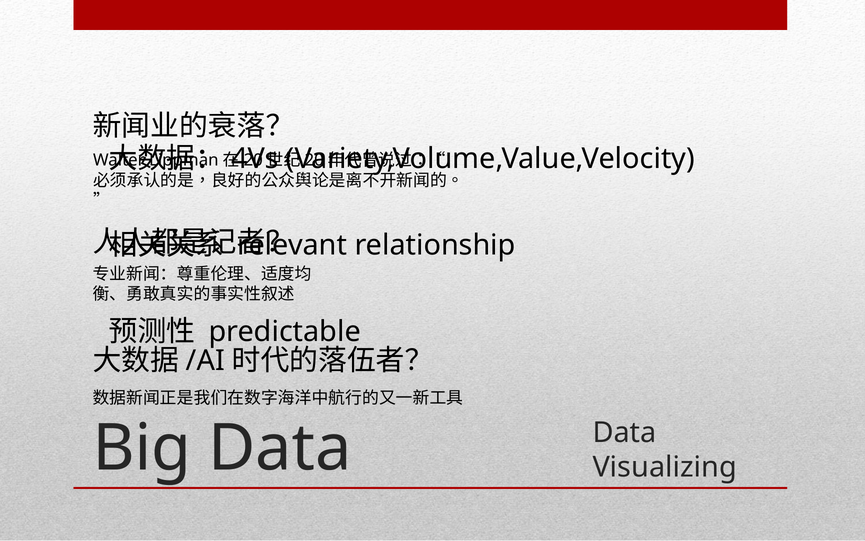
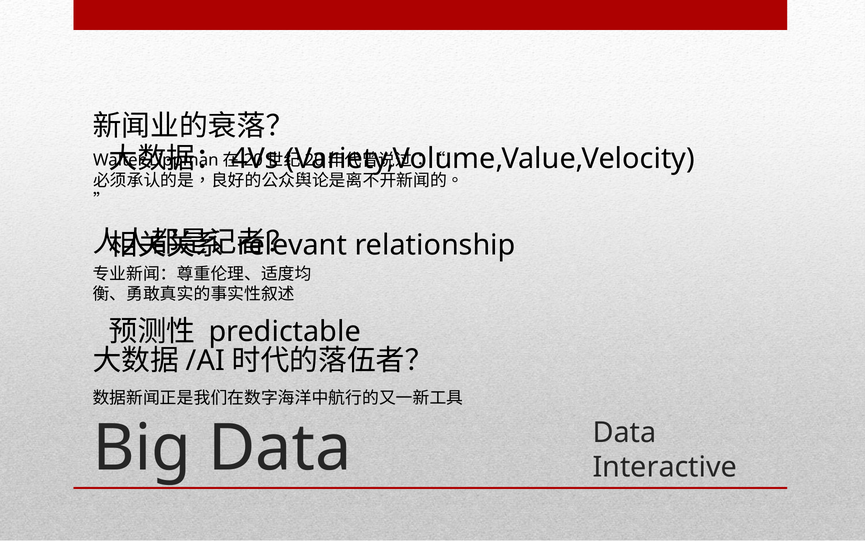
Visualizing: Visualizing -> Interactive (665, 467)
